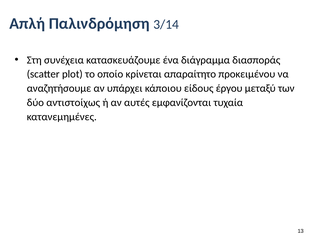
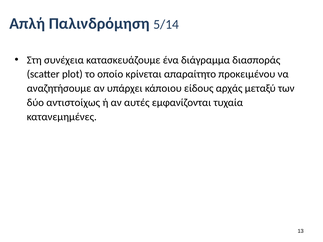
3/14: 3/14 -> 5/14 (166, 24)
έργου: έργου -> αρχάς (229, 88)
